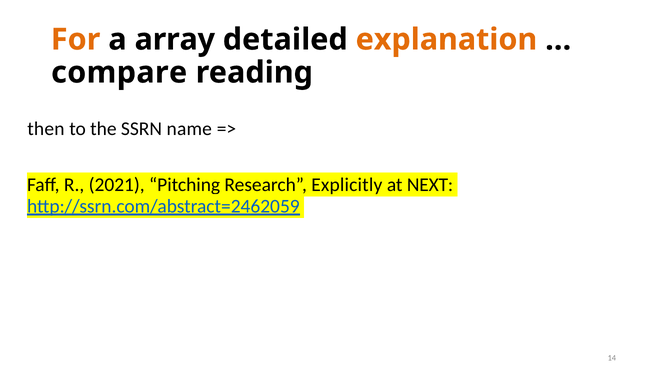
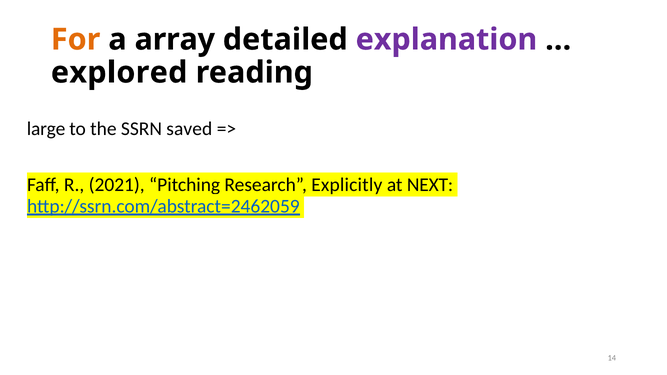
explanation colour: orange -> purple (446, 40)
compare: compare -> explored (119, 73)
then: then -> large (46, 129)
name: name -> saved (189, 129)
